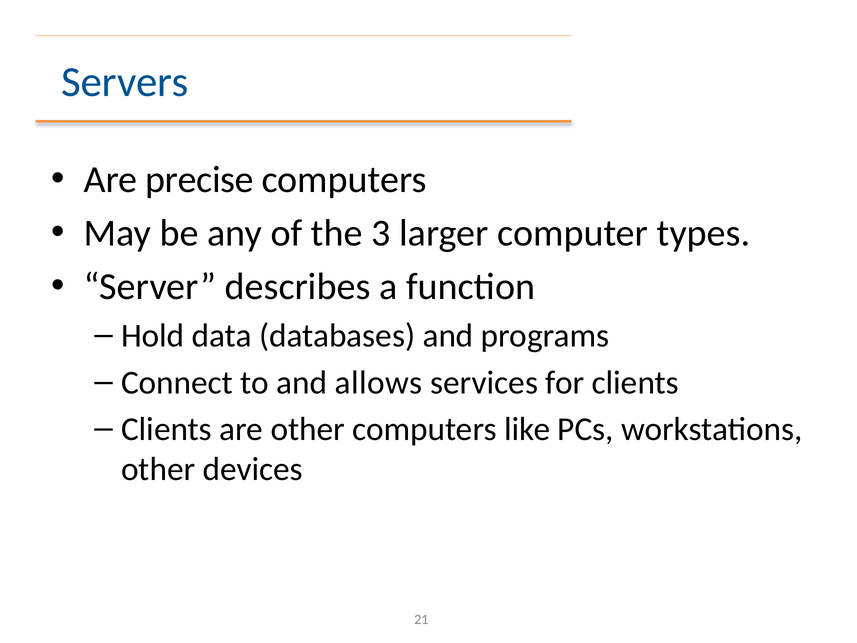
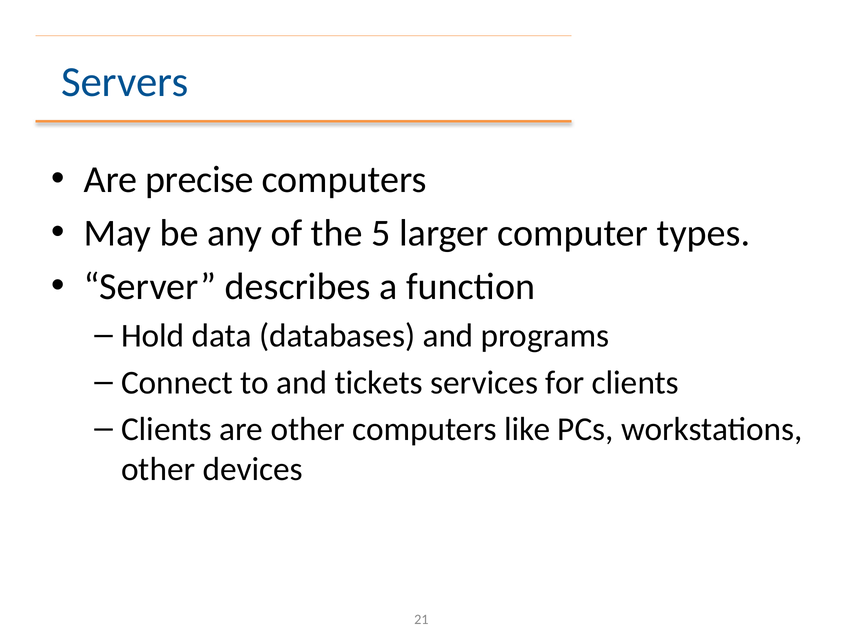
3: 3 -> 5 (381, 233)
allows: allows -> tickets (379, 382)
